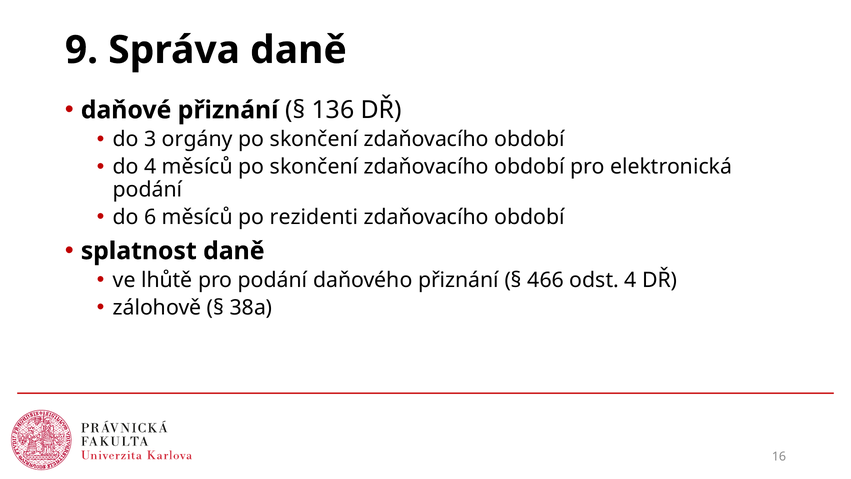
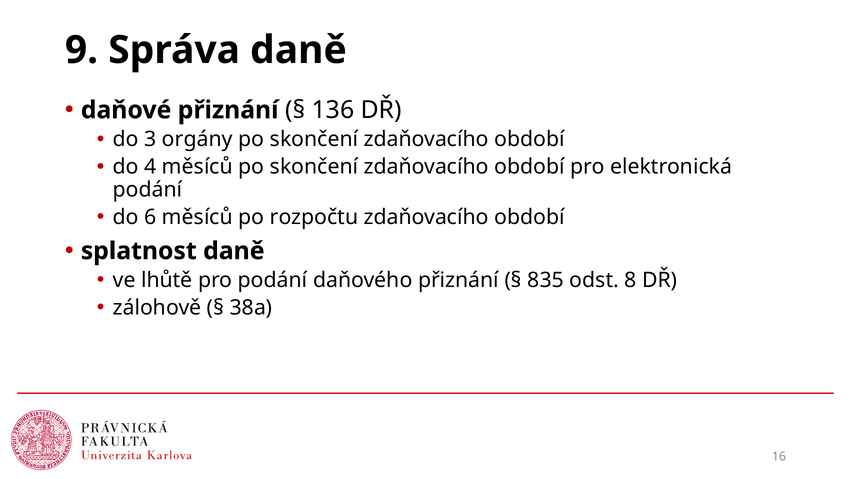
rezidenti: rezidenti -> rozpočtu (314, 217)
466: 466 -> 835 (546, 280)
odst 4: 4 -> 8 (630, 280)
